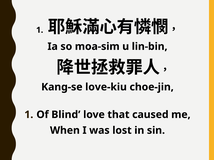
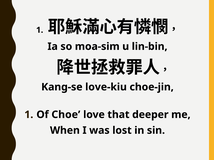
Blind: Blind -> Choe (66, 115)
caused: caused -> deeper (150, 115)
